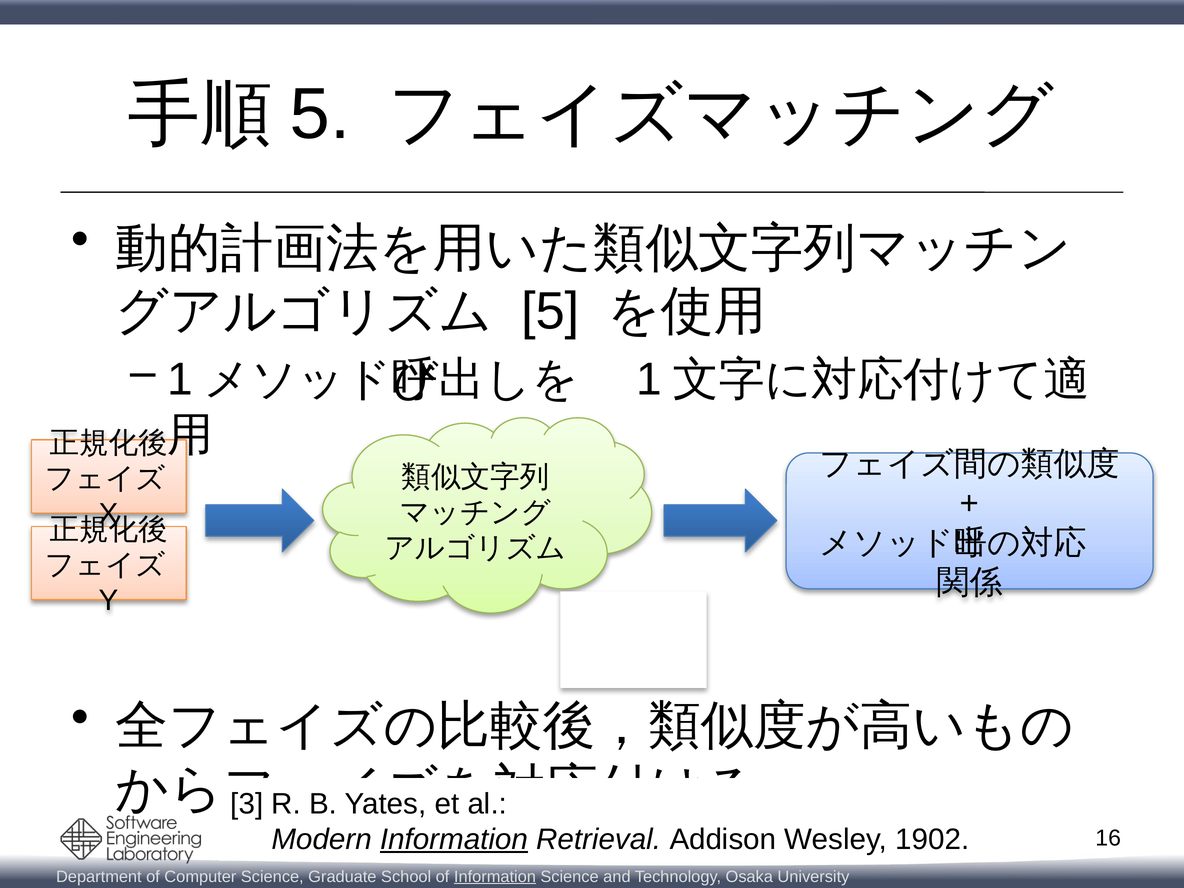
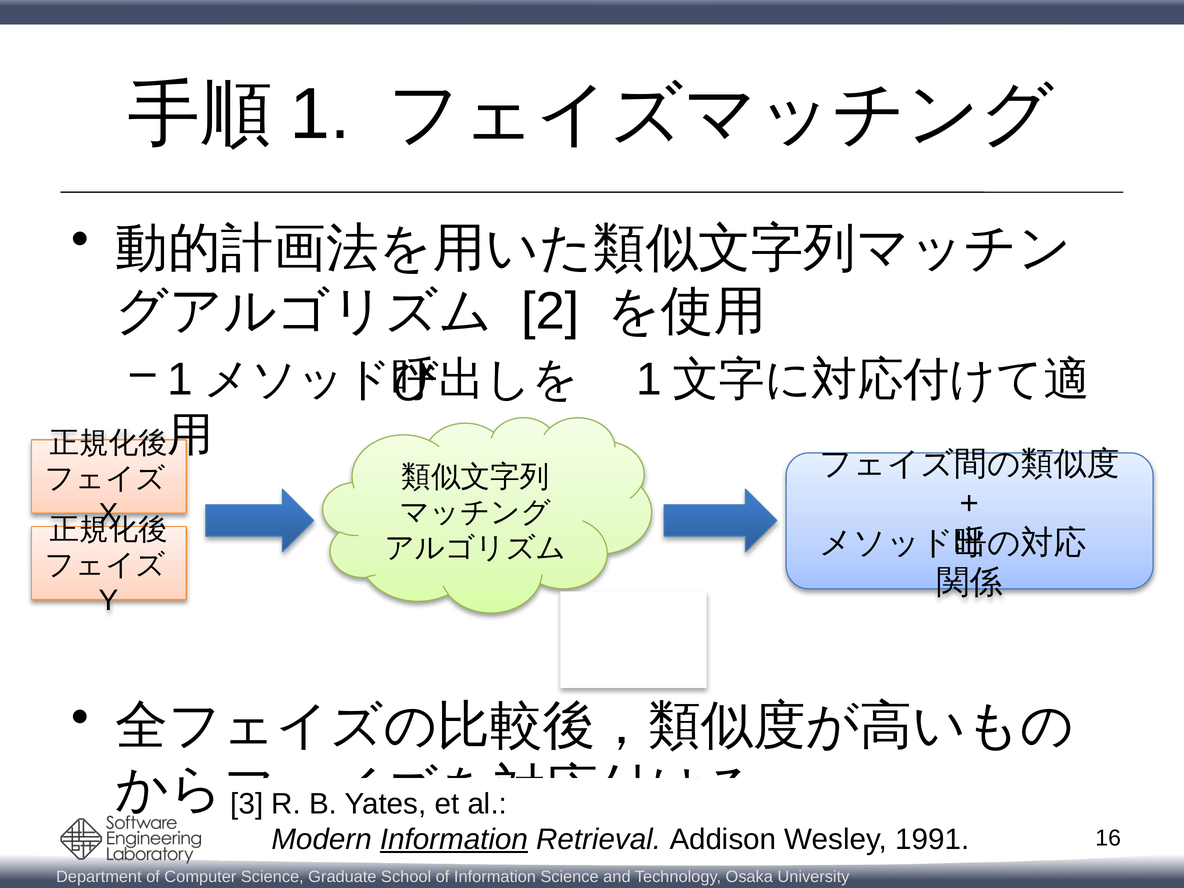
5: 5 -> 1 (320, 115)
5: 5 -> 2 (550, 312)
1902: 1902 -> 1991 (932, 839)
Information underline: present -> none (495, 877)
